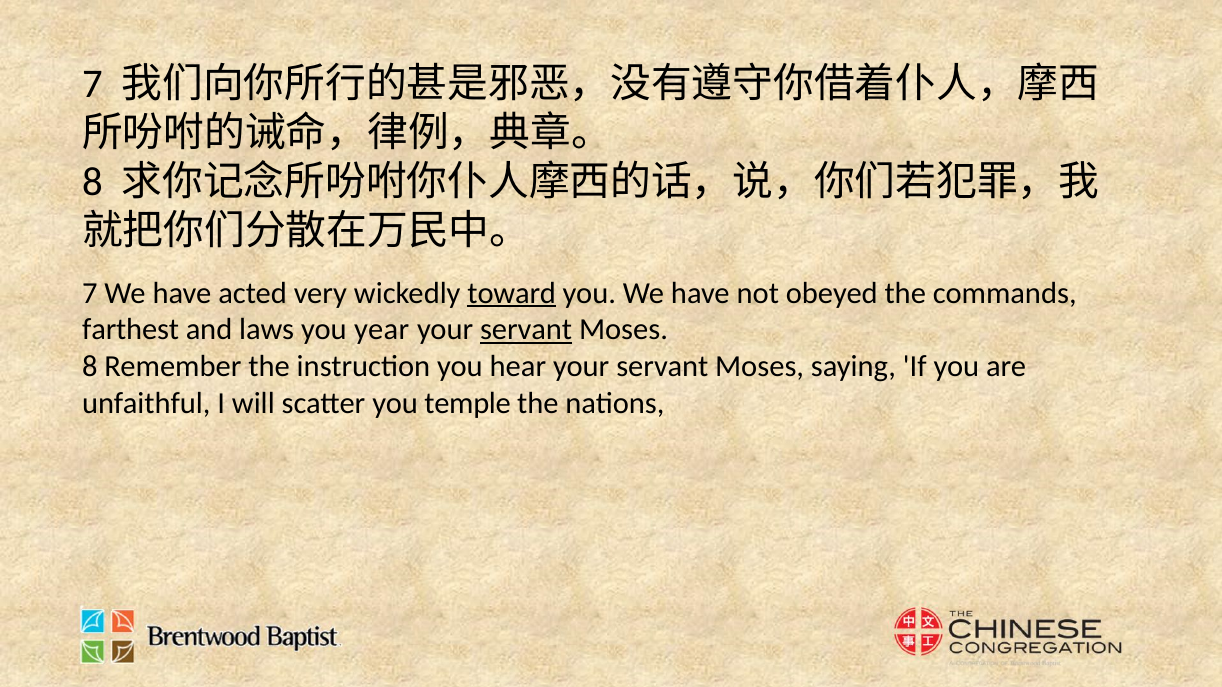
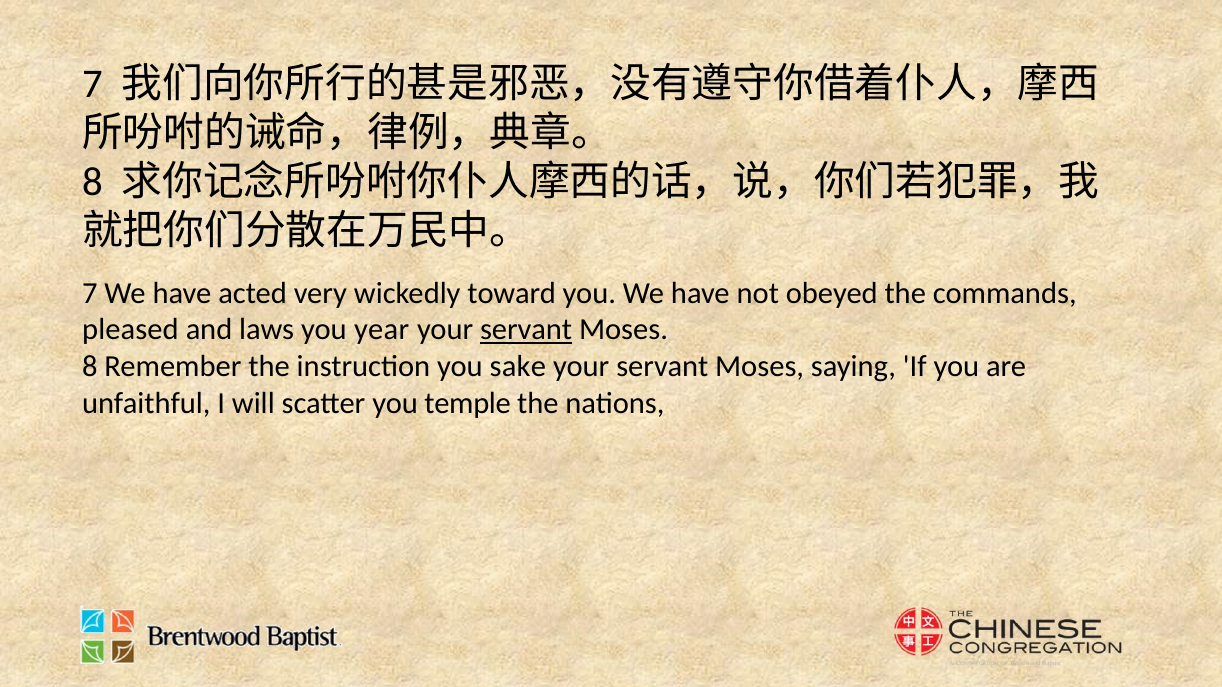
toward underline: present -> none (512, 293)
farthest: farthest -> pleased (130, 330)
hear: hear -> sake (518, 367)
